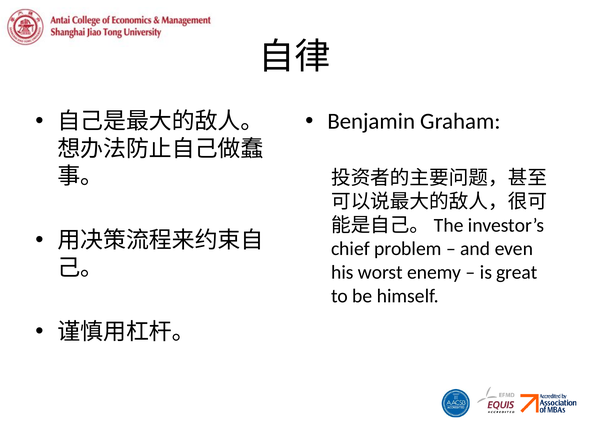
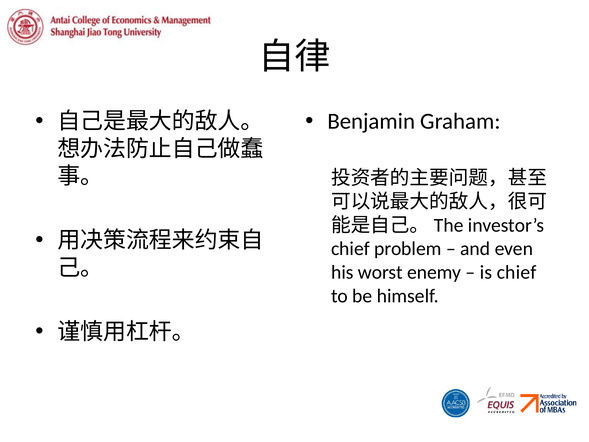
is great: great -> chief (517, 272)
